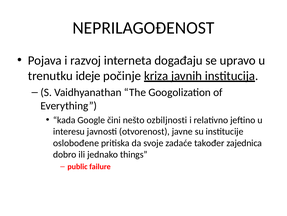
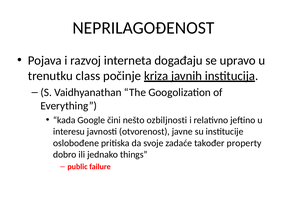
ideje: ideje -> class (88, 76)
zajednica: zajednica -> property (244, 143)
